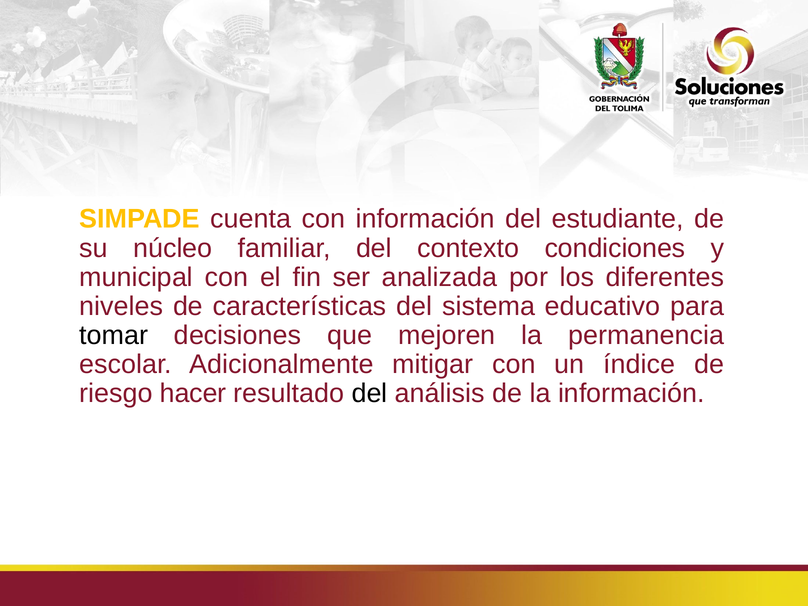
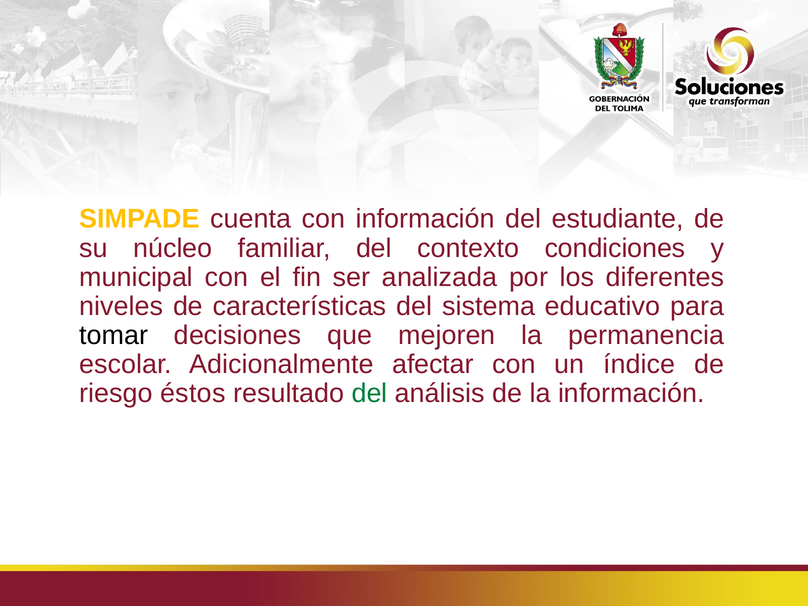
mitigar: mitigar -> afectar (433, 364)
hacer: hacer -> éstos (193, 393)
del colour: black -> green (370, 393)
